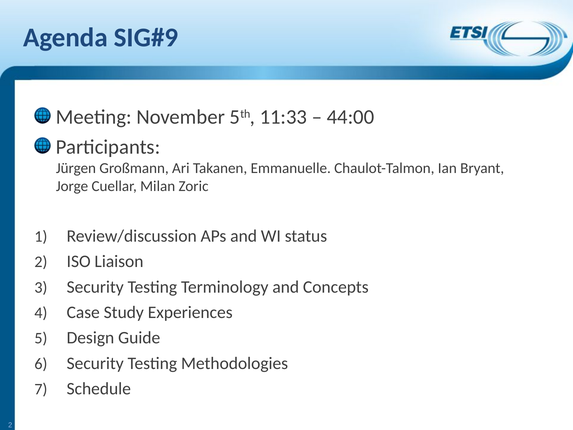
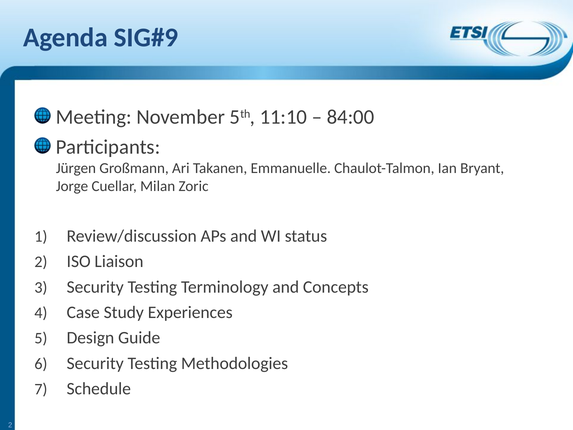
11:33: 11:33 -> 11:10 (283, 117)
44:00: 44:00 -> 84:00 (350, 117)
